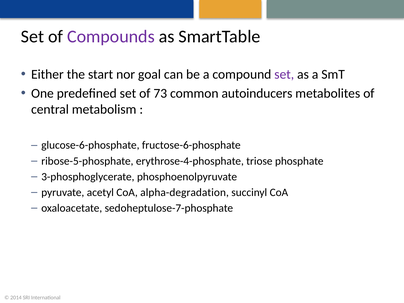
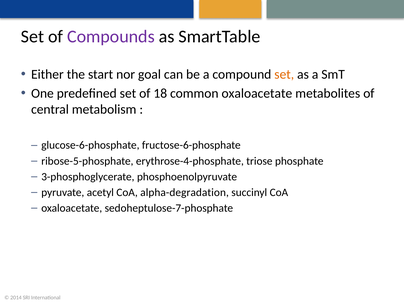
set colour: purple -> orange (284, 75)
73: 73 -> 18 (160, 93)
common autoinducers: autoinducers -> oxaloacetate (257, 93)
